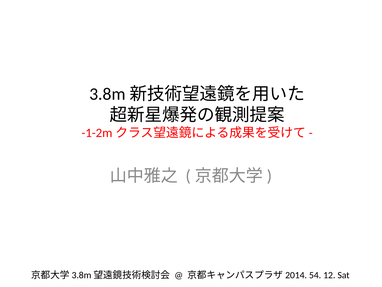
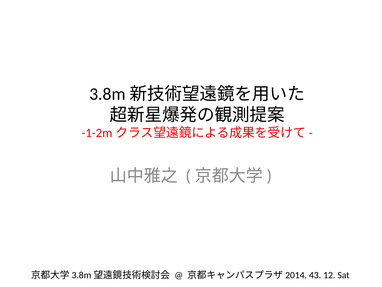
54: 54 -> 43 (315, 275)
